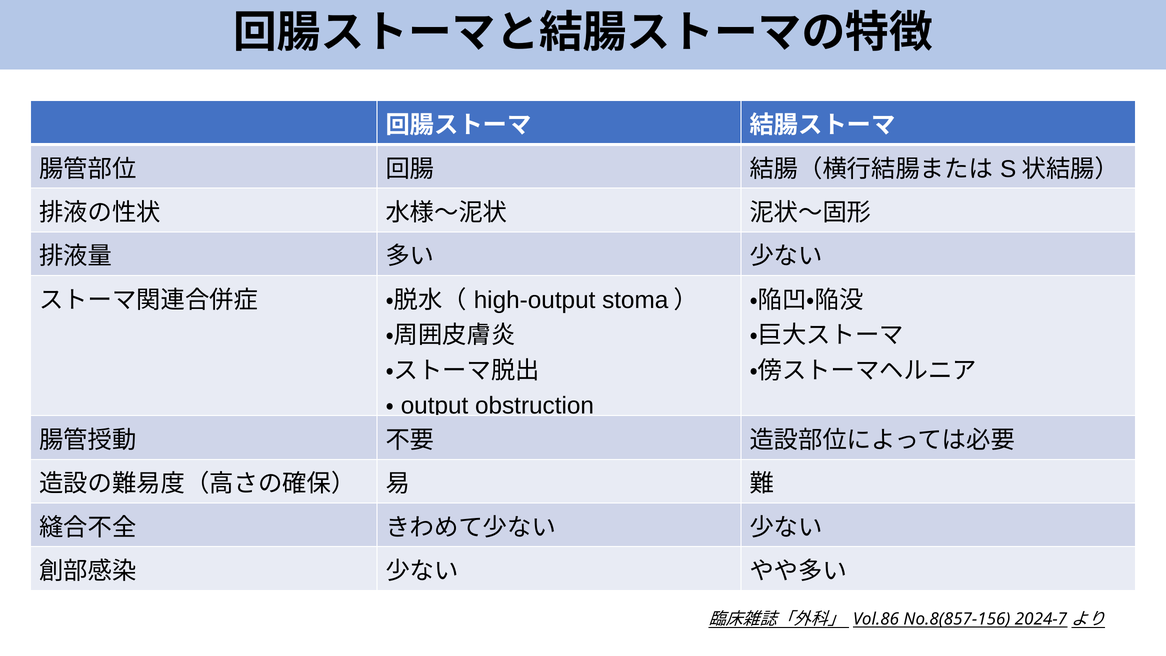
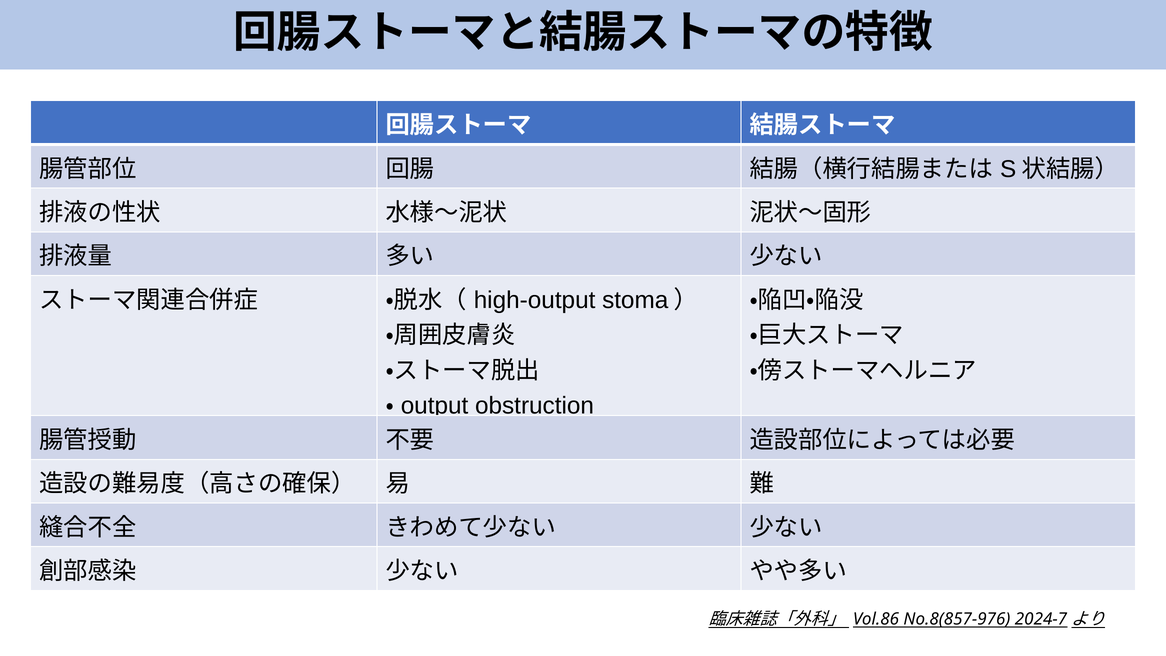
No.8(857-156: No.8(857-156 -> No.8(857-976 (957, 619)
